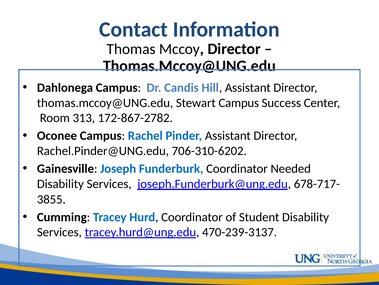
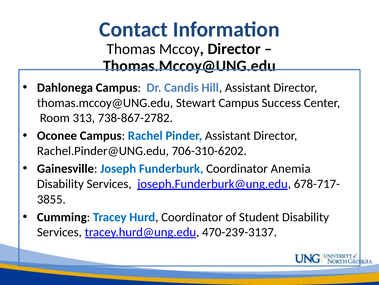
172-867-2782: 172-867-2782 -> 738-867-2782 (135, 118)
Needed: Needed -> Anemia (291, 168)
